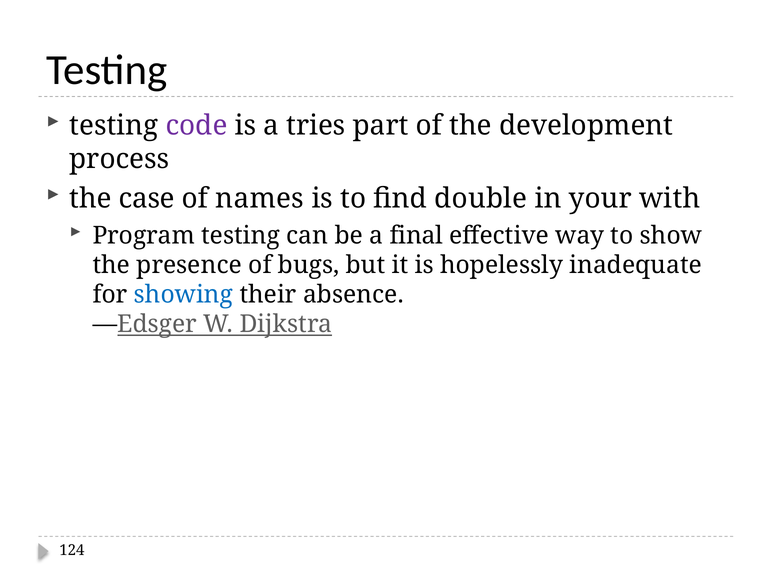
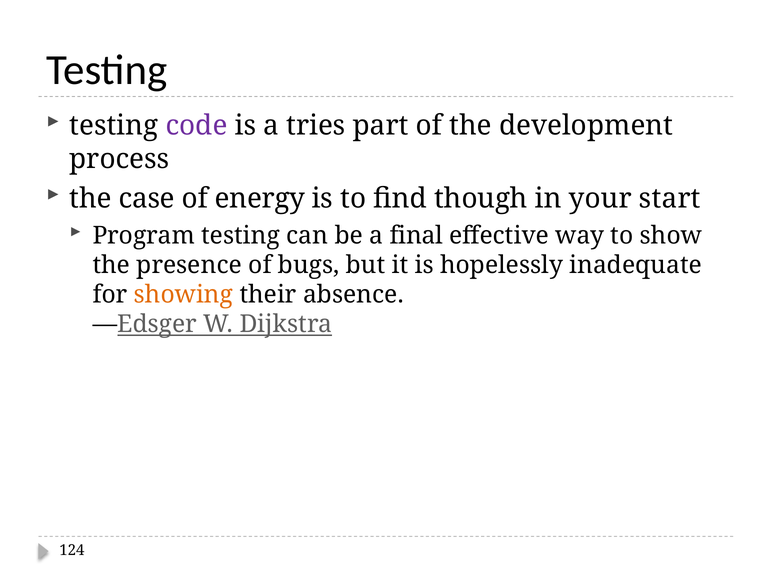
names: names -> energy (260, 199)
double: double -> though (481, 199)
with: with -> start (670, 199)
showing colour: blue -> orange (183, 295)
